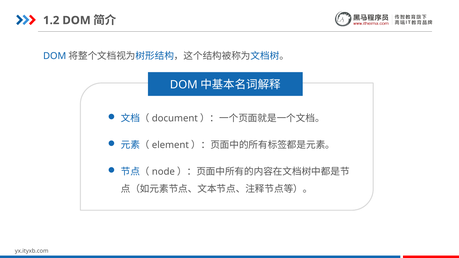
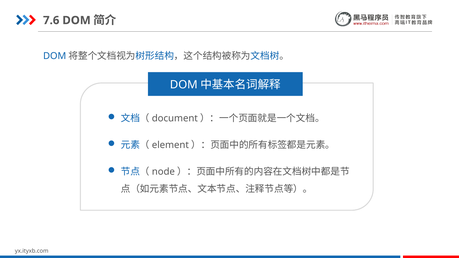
1.2: 1.2 -> 7.6 (51, 20)
